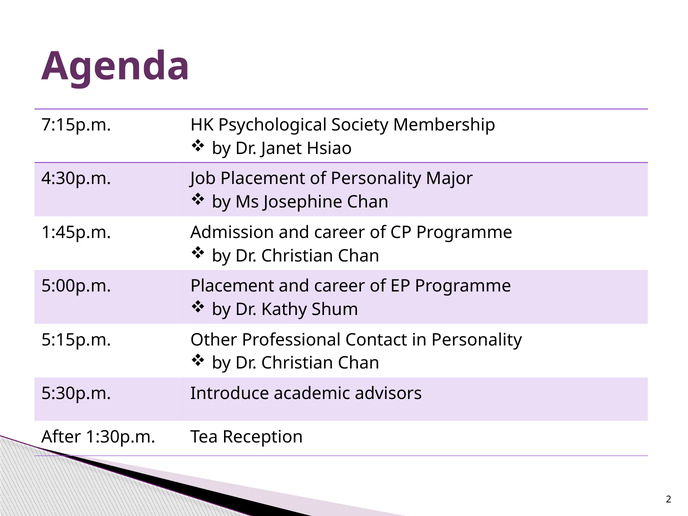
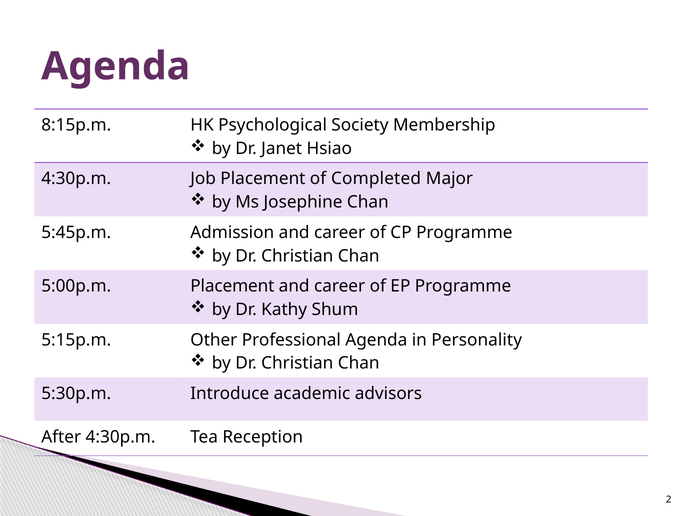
7:15p.m: 7:15p.m -> 8:15p.m (76, 125)
of Personality: Personality -> Completed (376, 179)
1:45p.m: 1:45p.m -> 5:45p.m (76, 232)
Professional Contact: Contact -> Agenda (376, 340)
After 1:30p.m: 1:30p.m -> 4:30p.m (121, 437)
